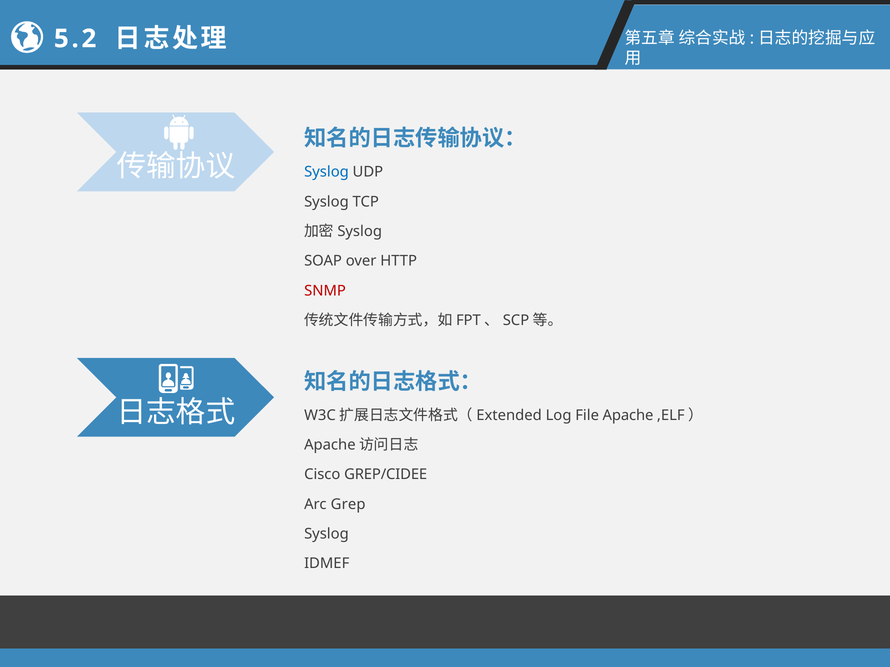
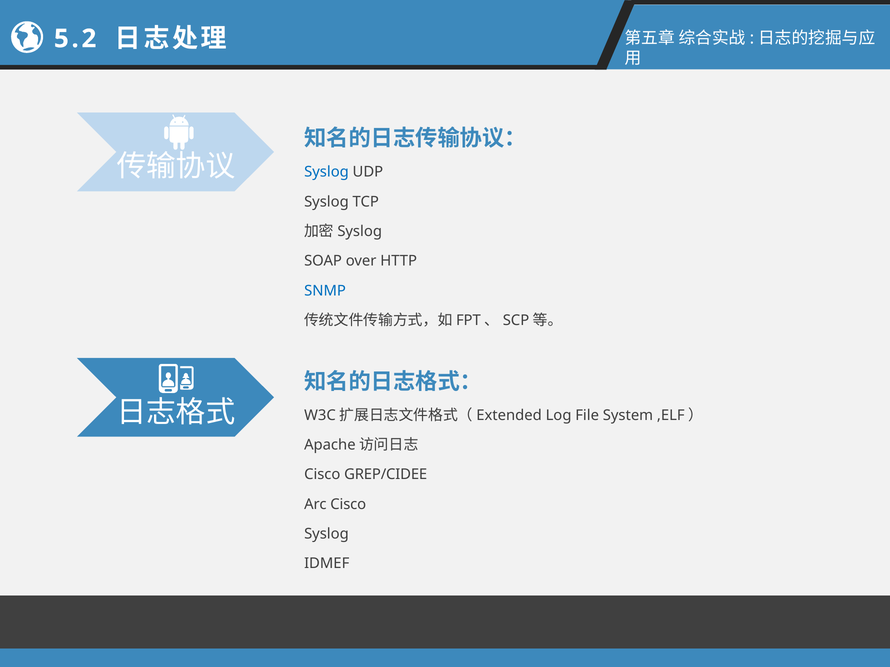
SNMP colour: red -> blue (325, 291)
Apache: Apache -> System (628, 416)
Arc Grep: Grep -> Cisco (348, 505)
